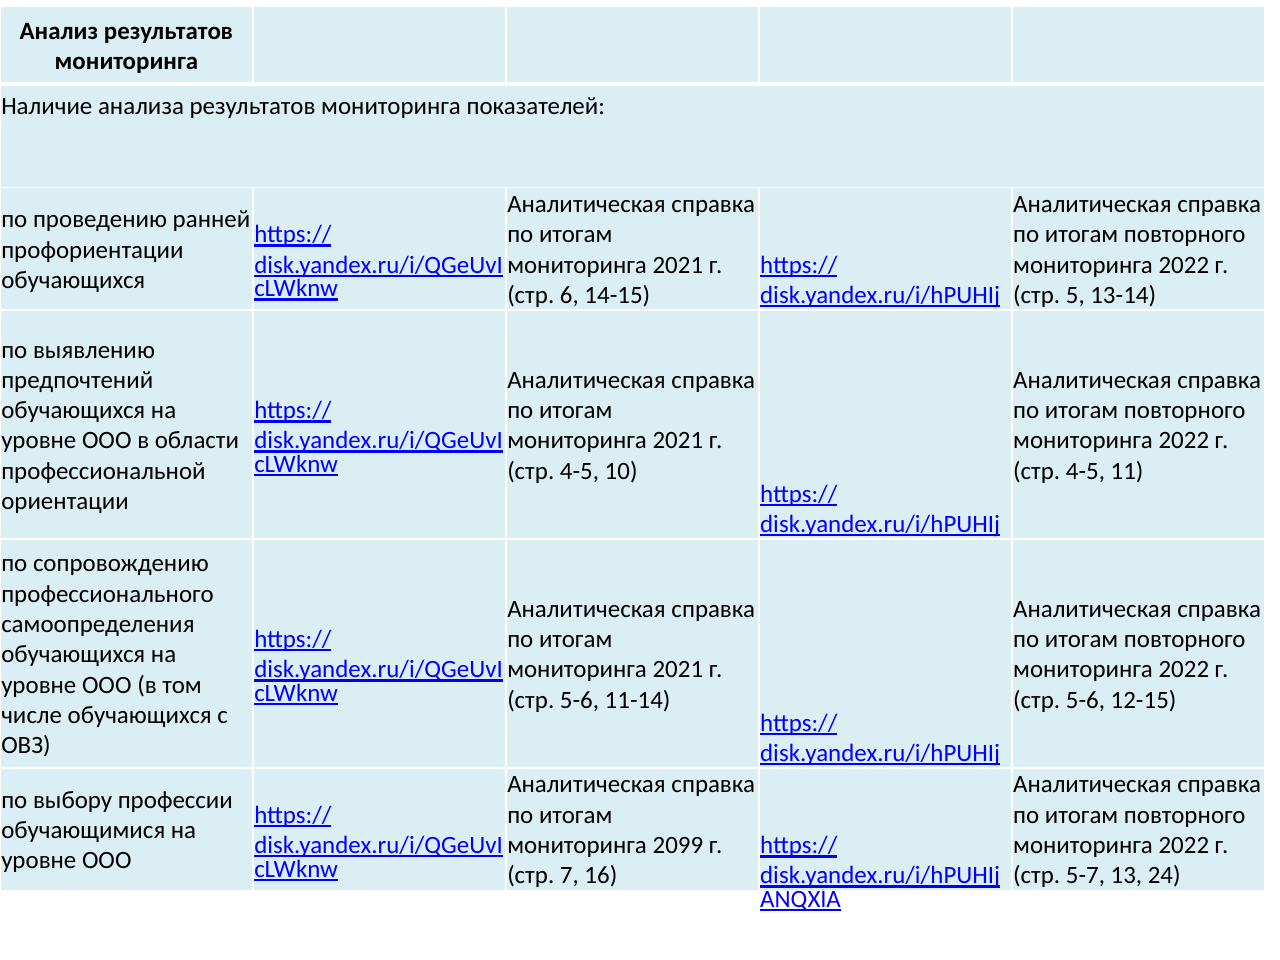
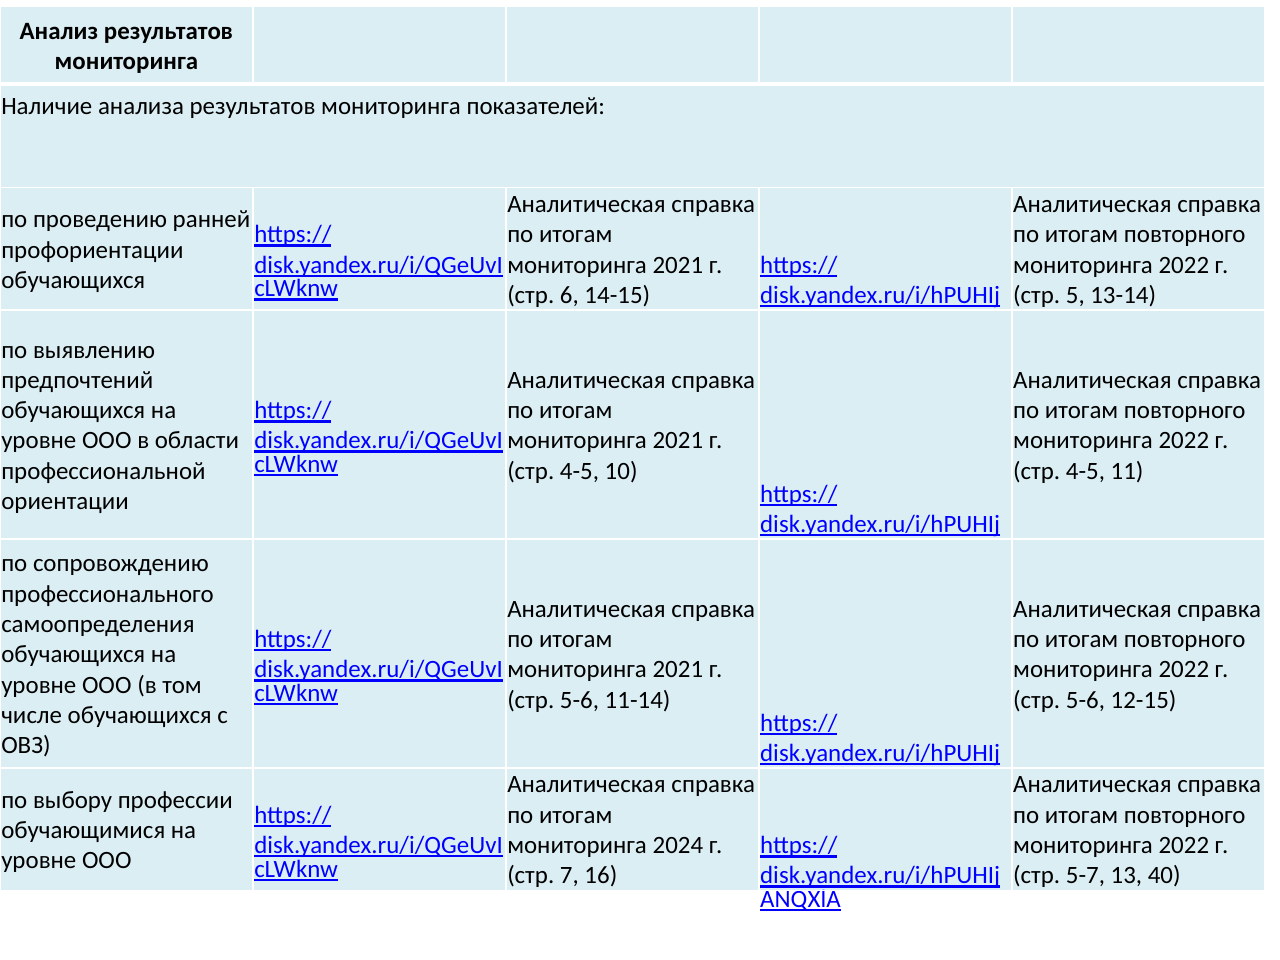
2099: 2099 -> 2024 (678, 845)
24: 24 -> 40 (1164, 876)
